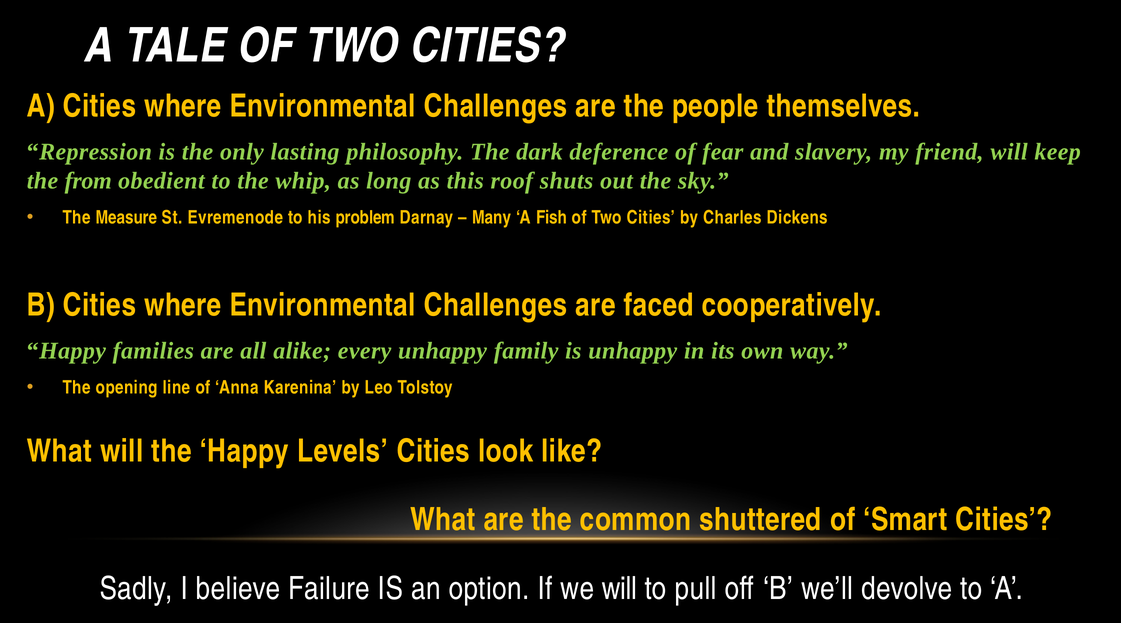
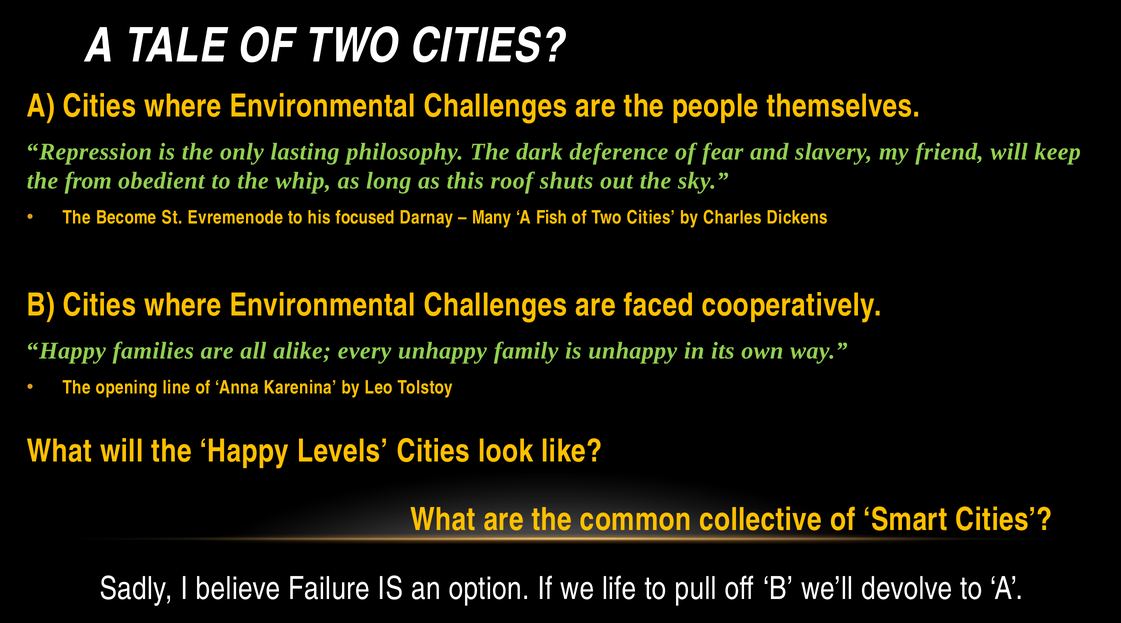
Measure: Measure -> Become (126, 218)
problem: problem -> focused (365, 218)
shuttered: shuttered -> collective (760, 520)
we will: will -> life (619, 588)
